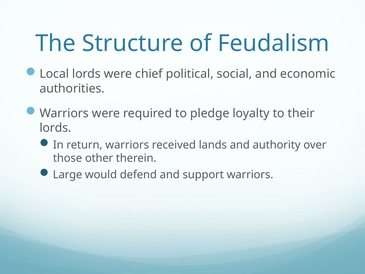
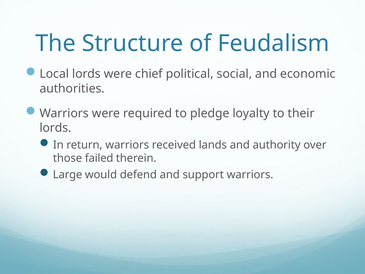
other: other -> failed (99, 158)
